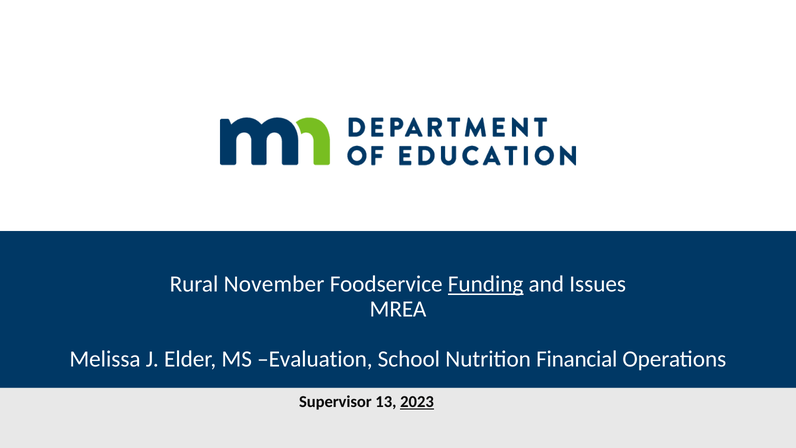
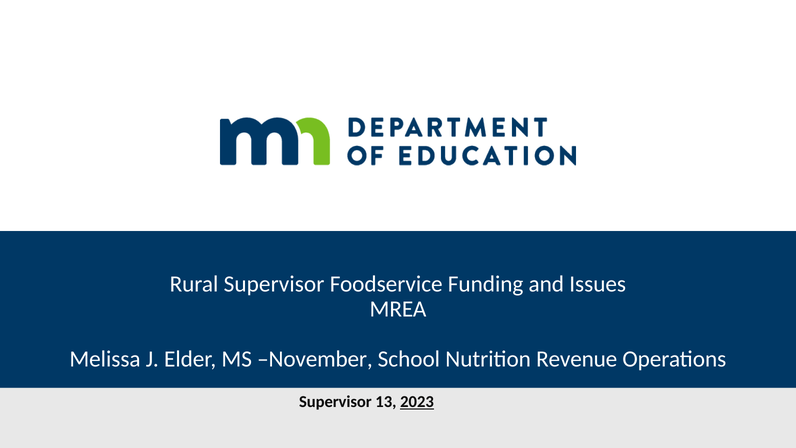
Rural November: November -> Supervisor (274, 284)
Funding underline: present -> none (486, 284)
Evaluation: Evaluation -> November (315, 359)
Financial: Financial -> Revenue (577, 359)
